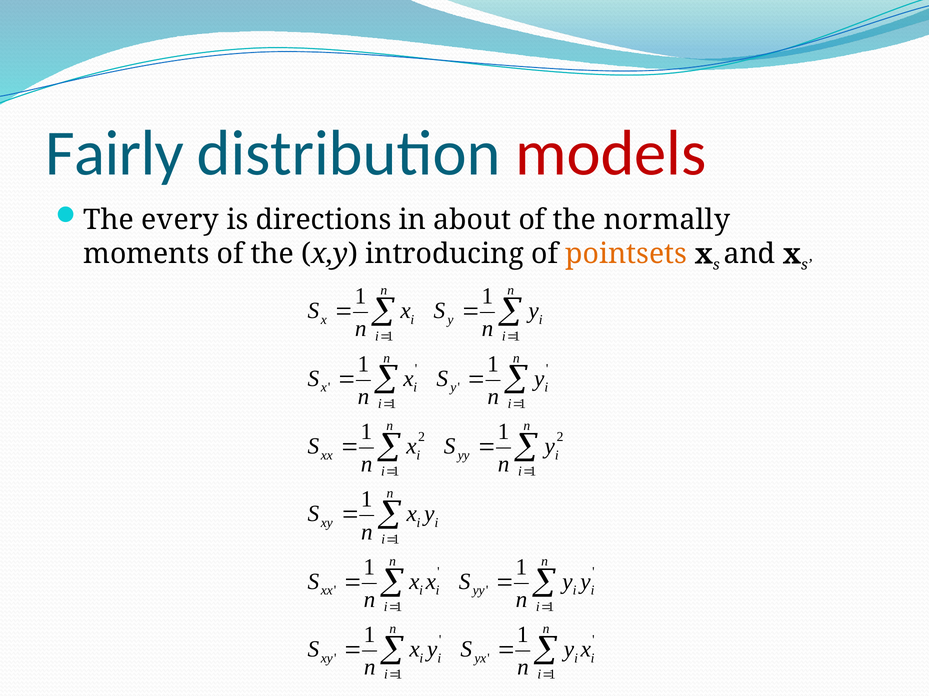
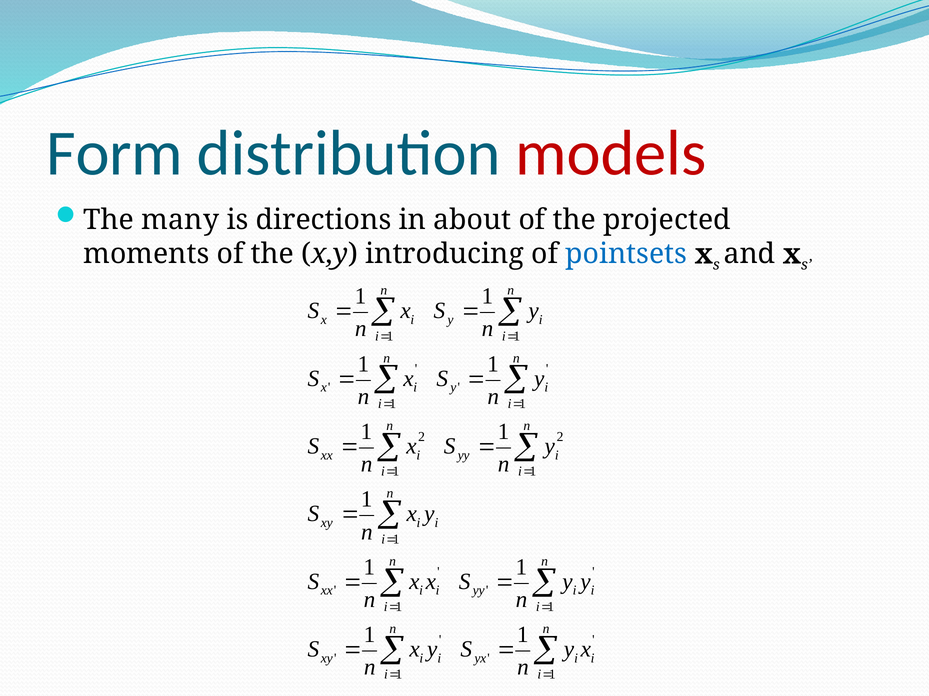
Fairly: Fairly -> Form (115, 154)
every: every -> many (180, 220)
normally: normally -> projected (667, 220)
pointsets colour: orange -> blue (626, 254)
